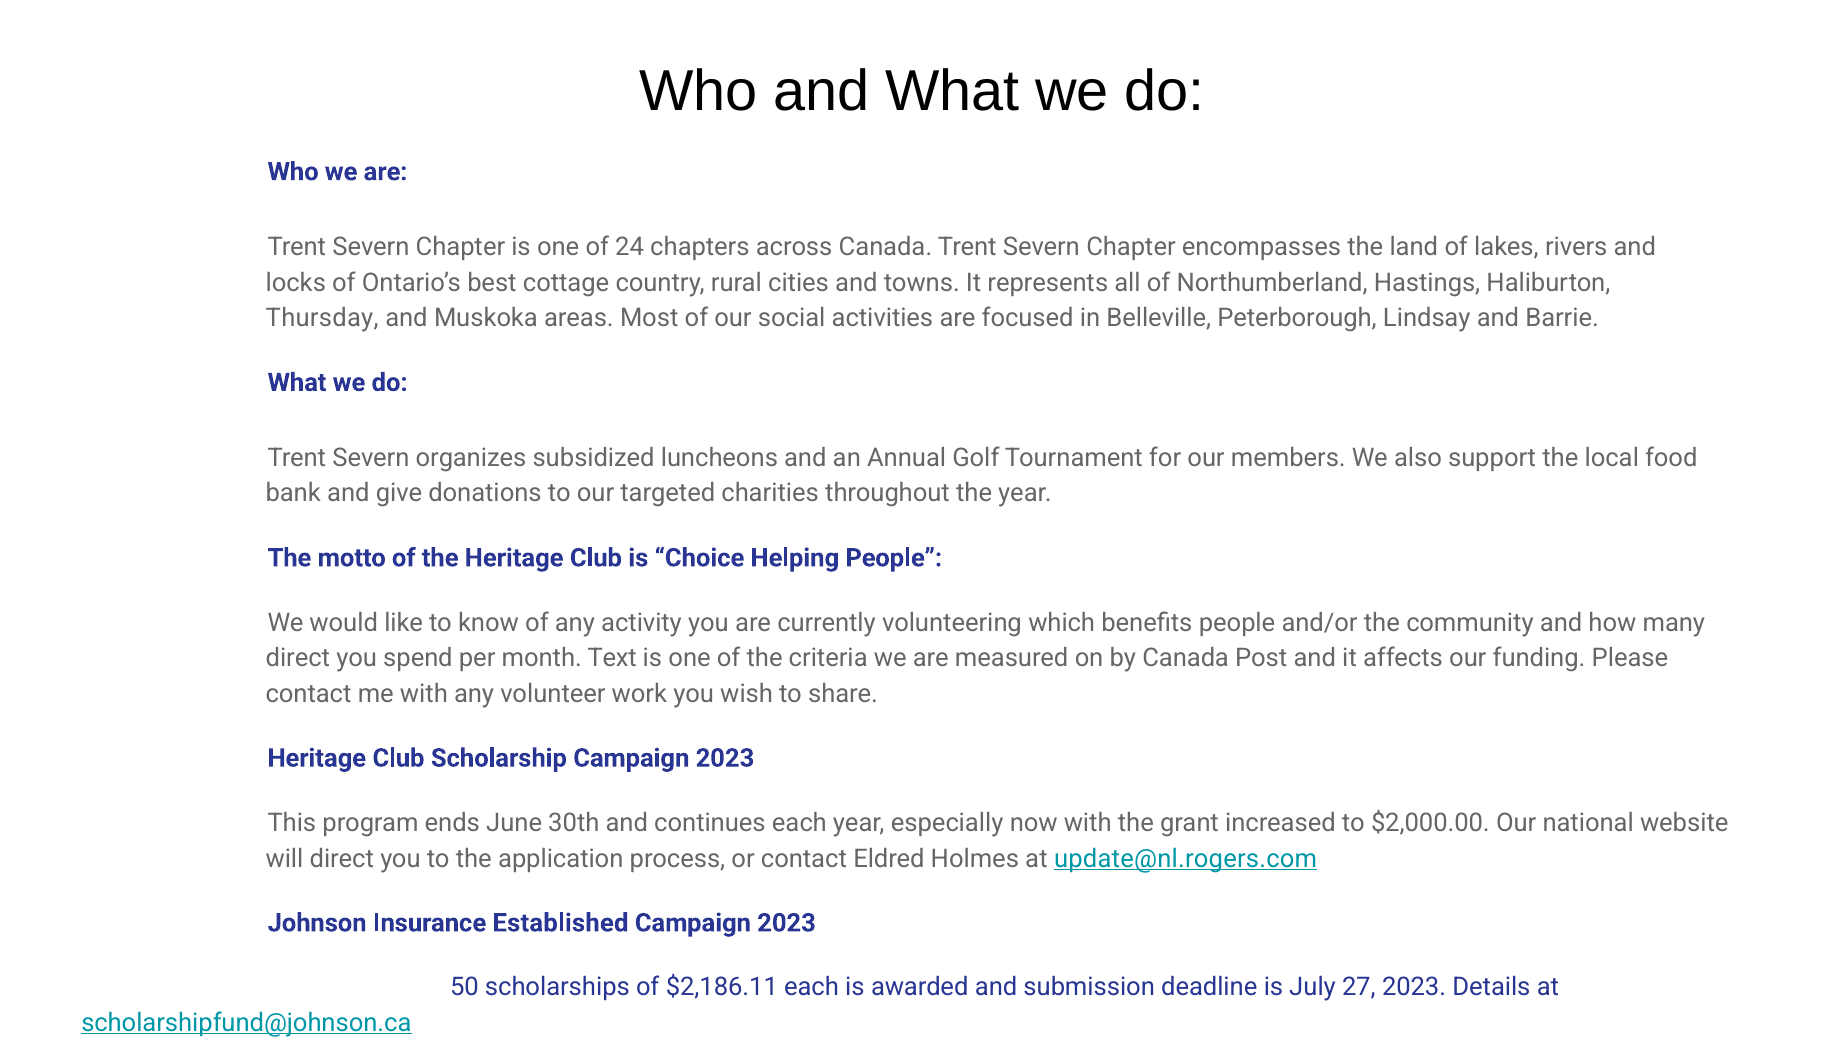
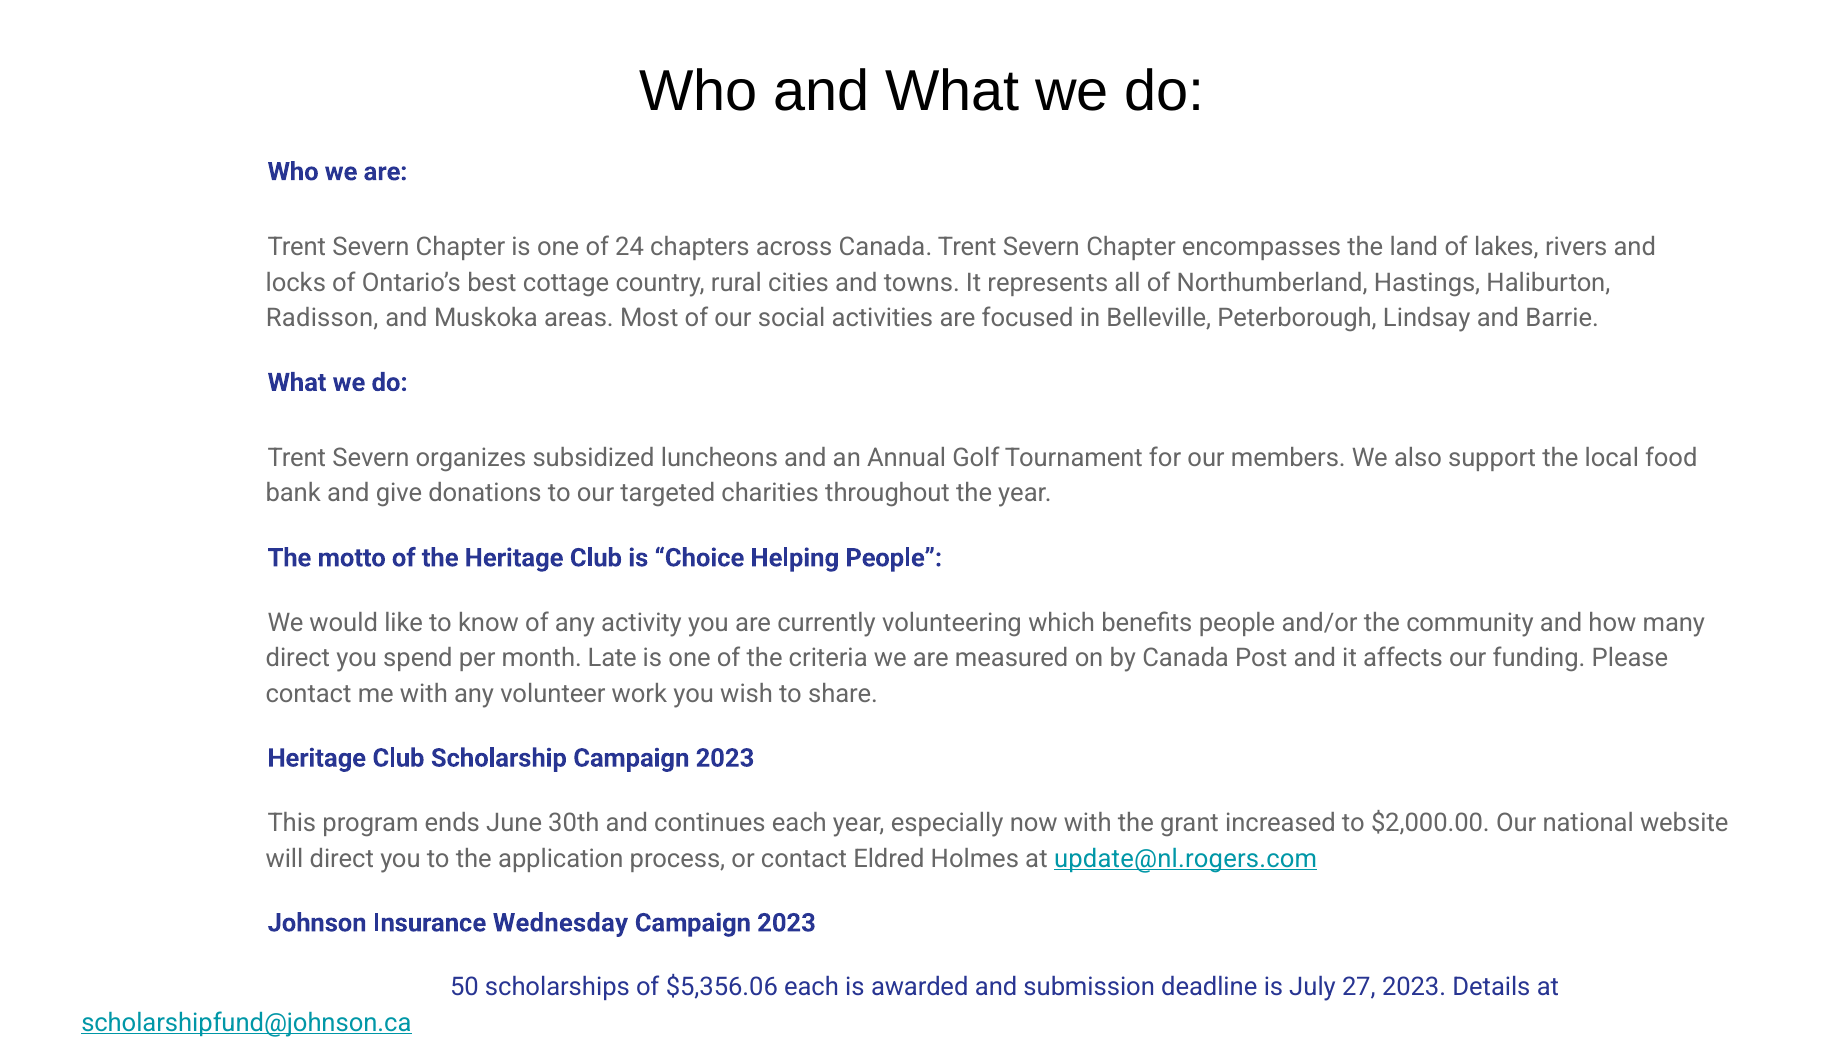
Thursday: Thursday -> Radisson (322, 318)
Text: Text -> Late (612, 658)
Established: Established -> Wednesday (560, 922)
$2,186.11: $2,186.11 -> $5,356.06 (722, 987)
